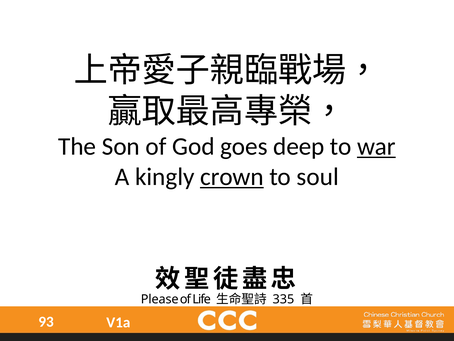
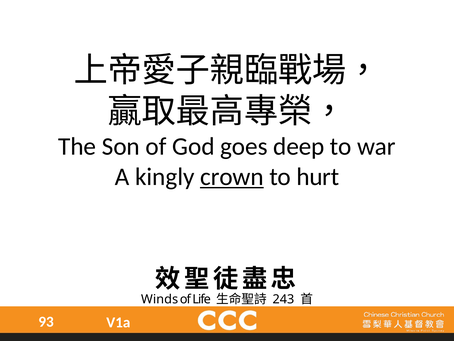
war underline: present -> none (376, 146)
soul: soul -> hurt (318, 177)
Please: Please -> Winds (160, 299)
335: 335 -> 243 (283, 299)
